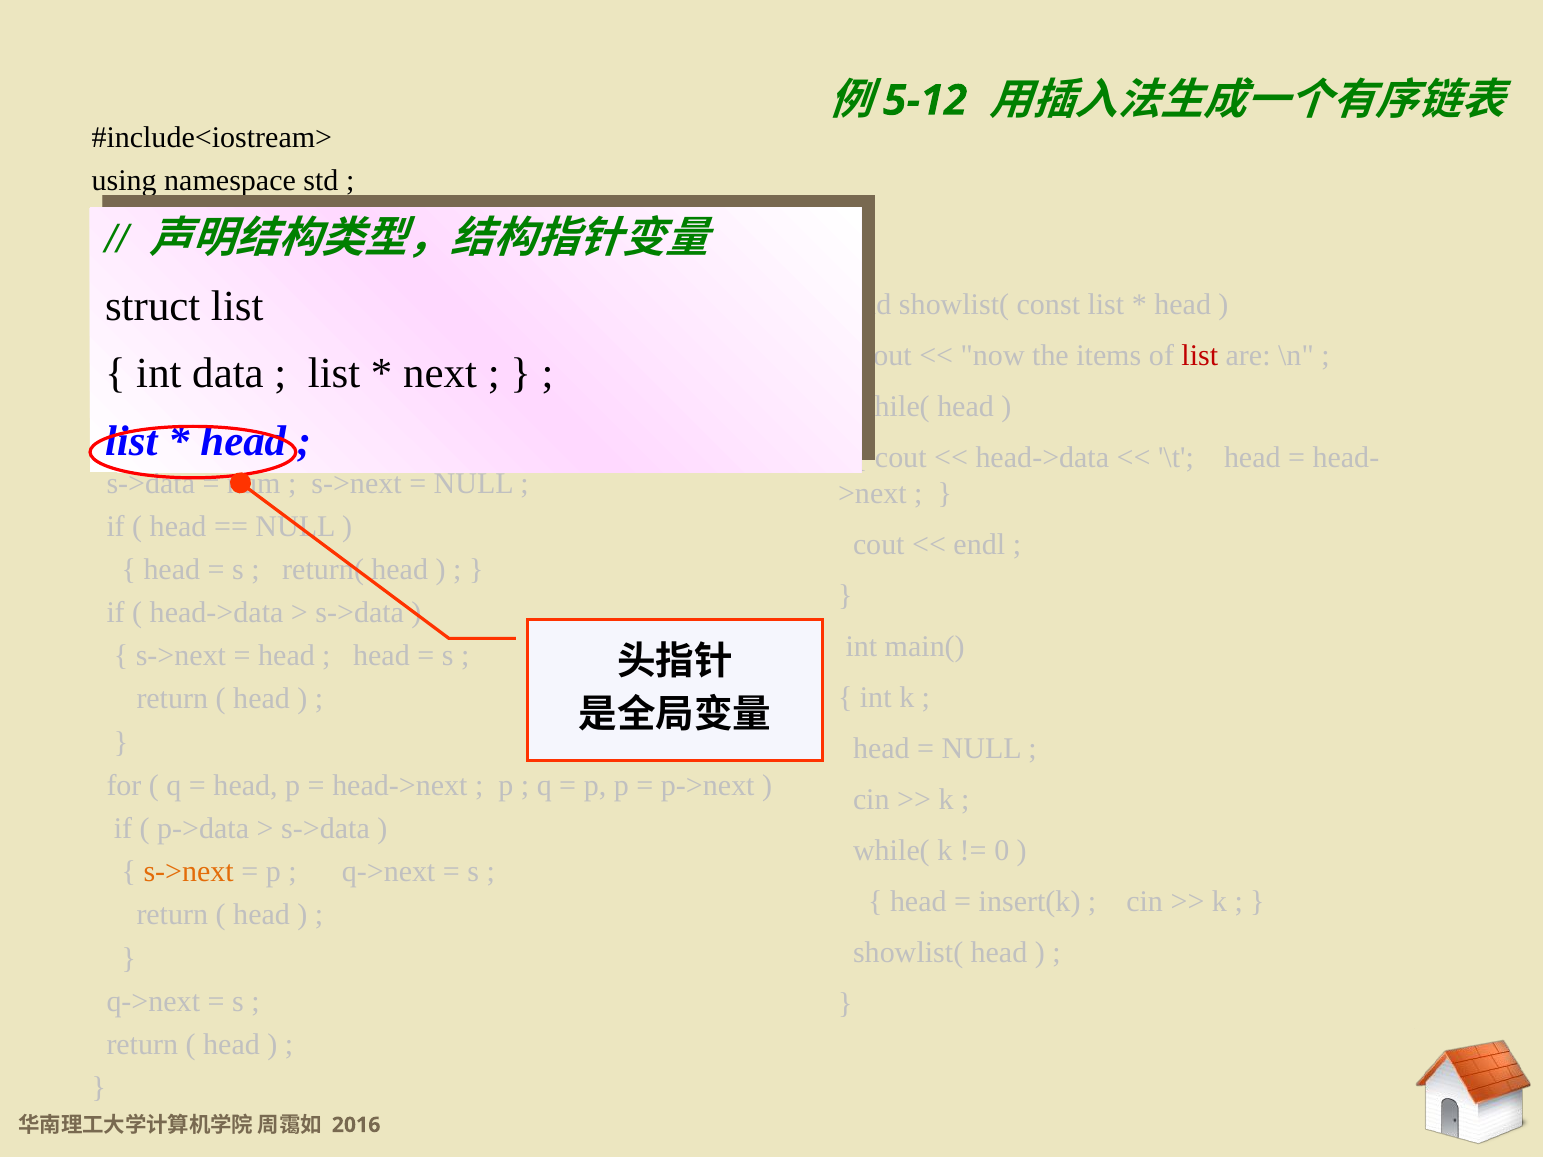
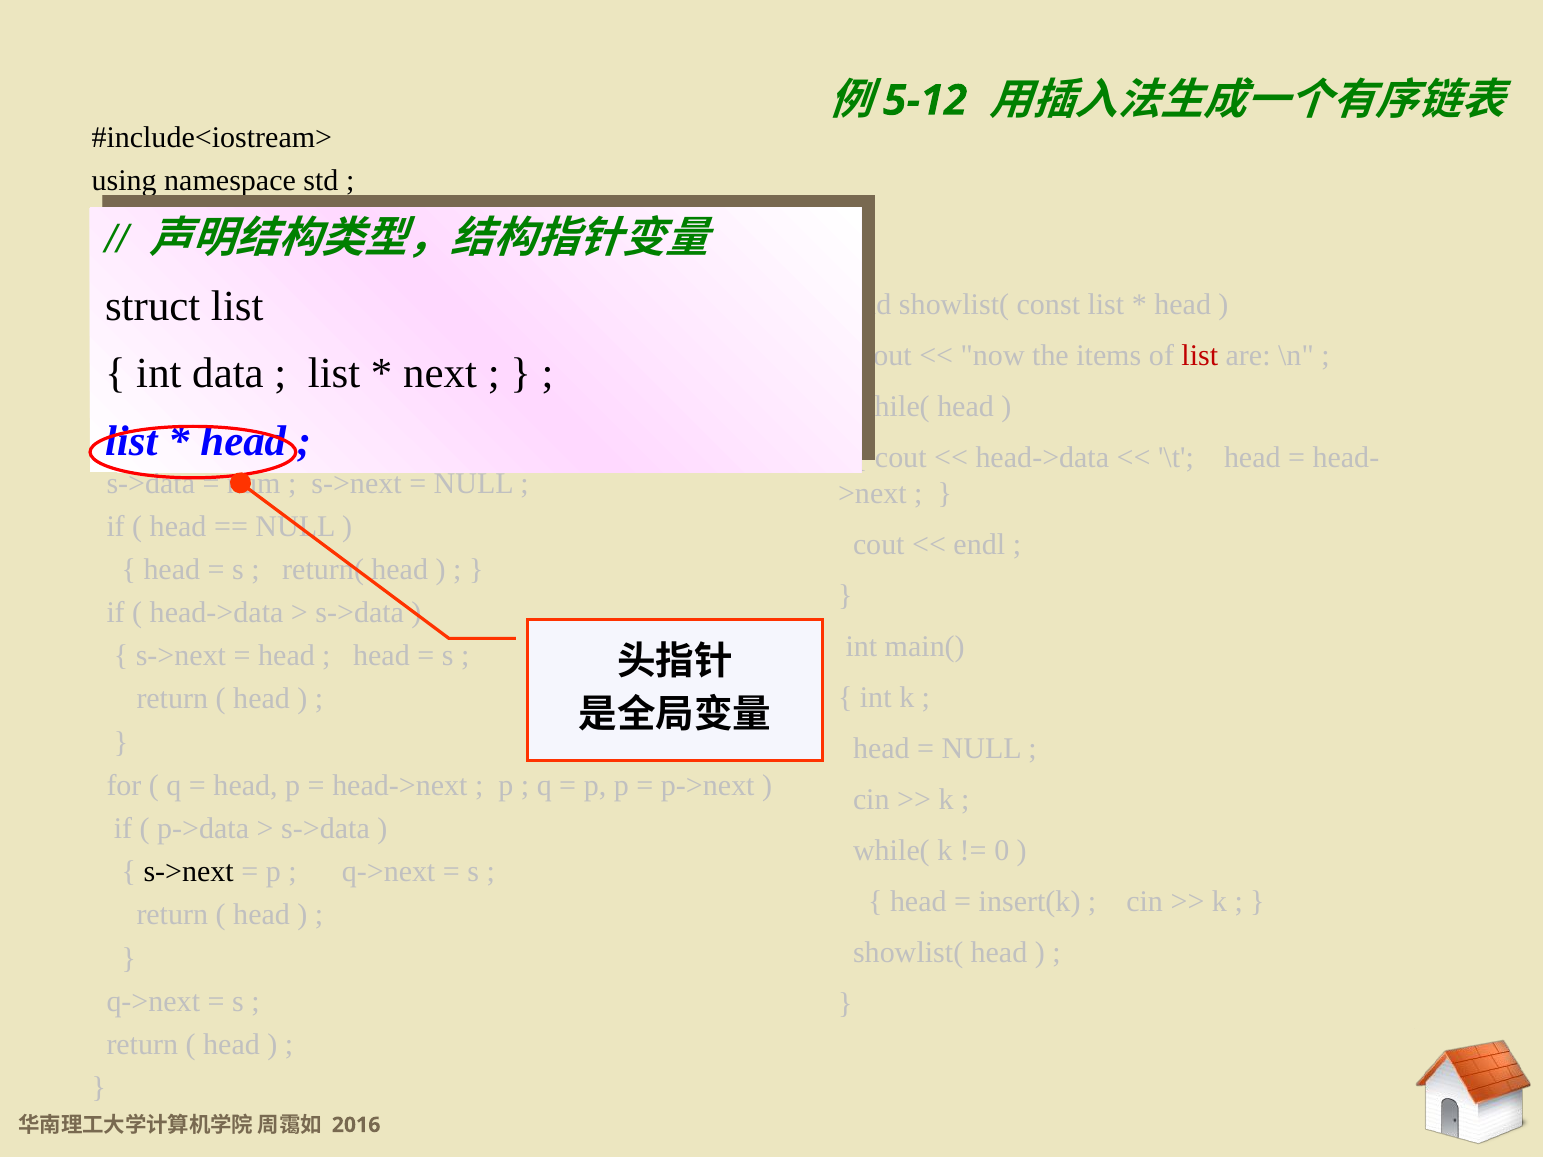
s->next colour: orange -> black (189, 872)
